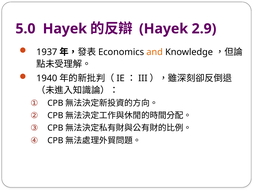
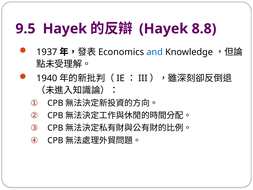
5.0: 5.0 -> 9.5 (25, 29)
2.9: 2.9 -> 8.8 (204, 29)
and colour: orange -> blue (155, 52)
